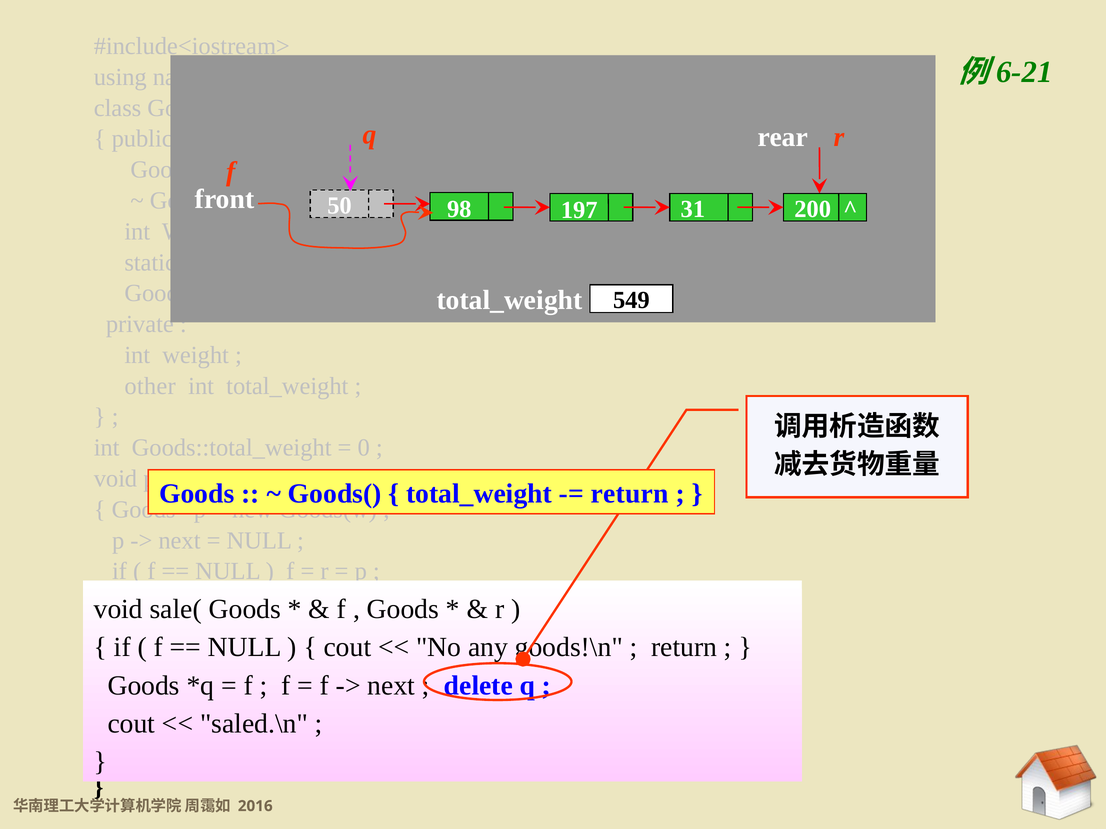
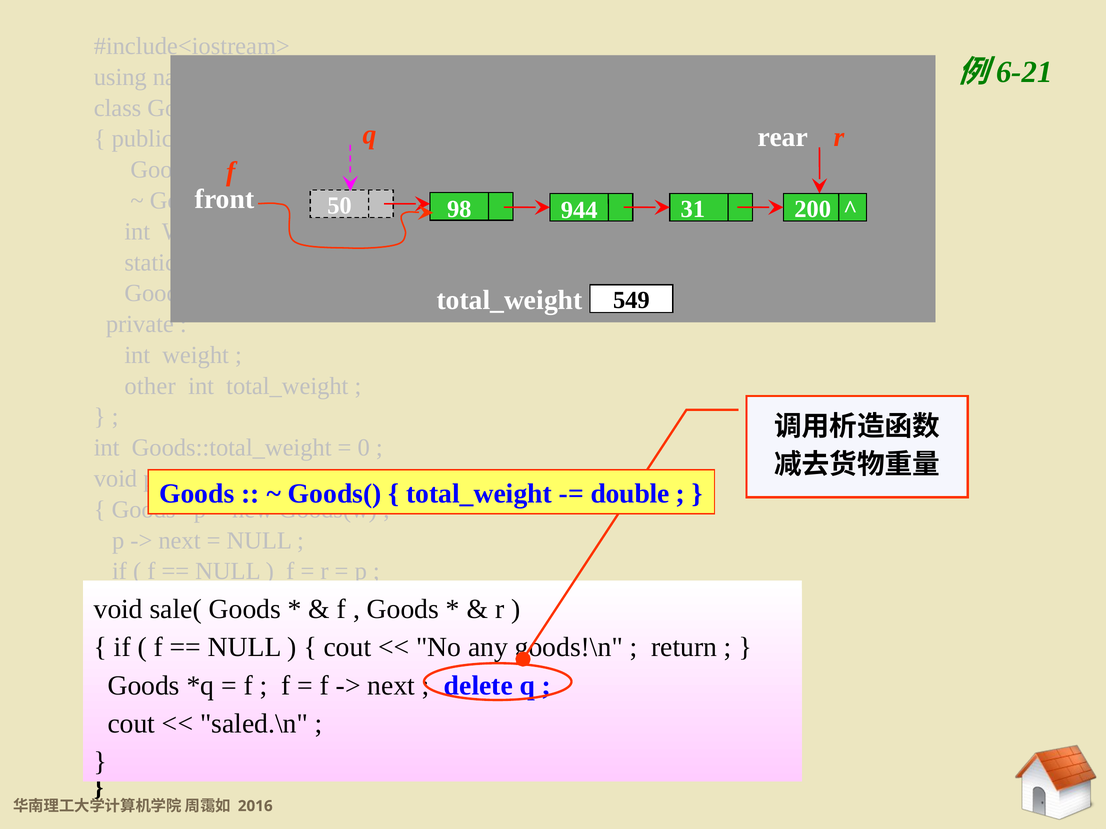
197: 197 -> 944 (579, 210)
return: return -> double (630, 494)
